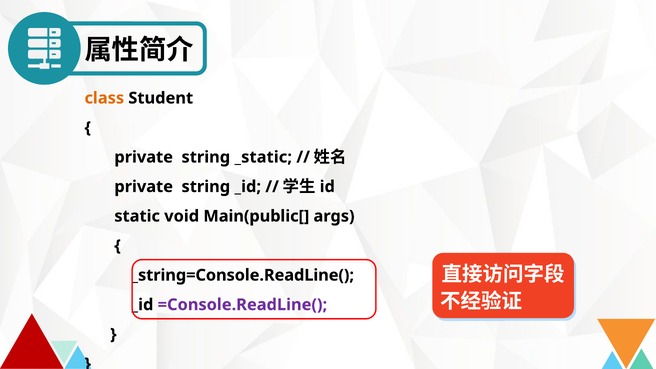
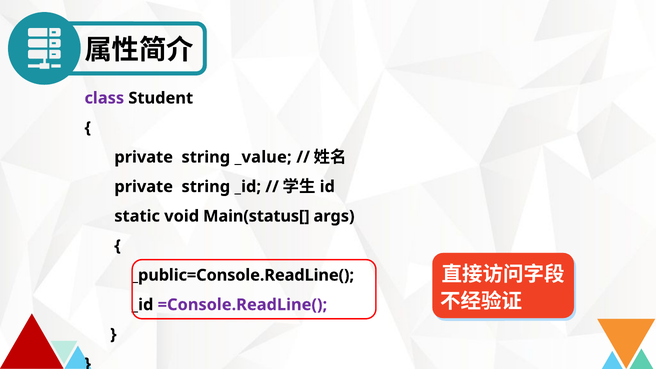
class colour: orange -> purple (104, 98)
_static: _static -> _value (263, 157)
Main(public[: Main(public[ -> Main(status[ (256, 216)
_string=Console.ReadLine(: _string=Console.ReadLine( -> _public=Console.ReadLine( (243, 275)
